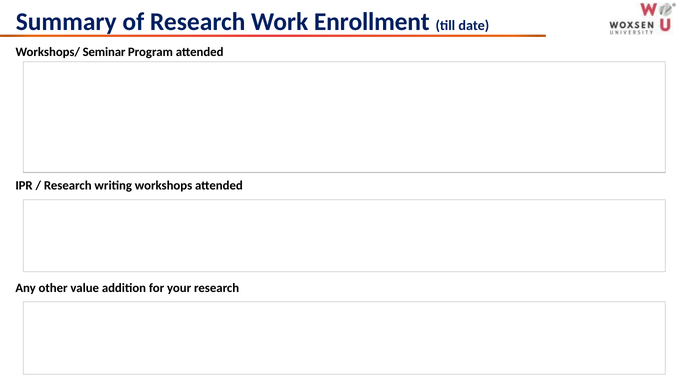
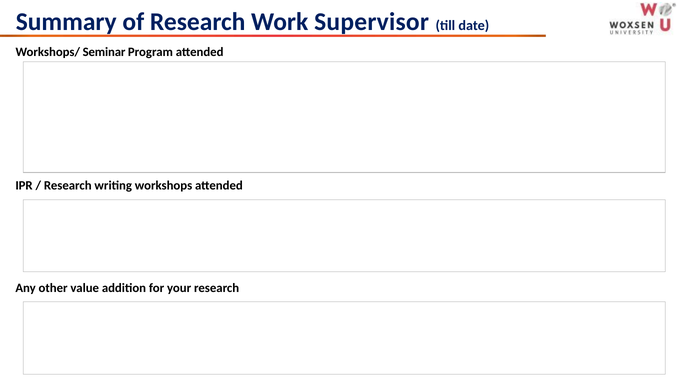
Enrollment: Enrollment -> Supervisor (372, 22)
